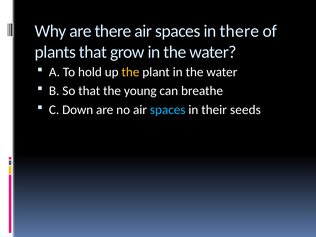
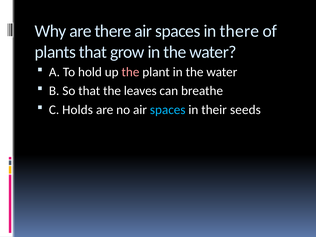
the colour: yellow -> pink (130, 72)
young: young -> leaves (140, 91)
Down: Down -> Holds (78, 110)
